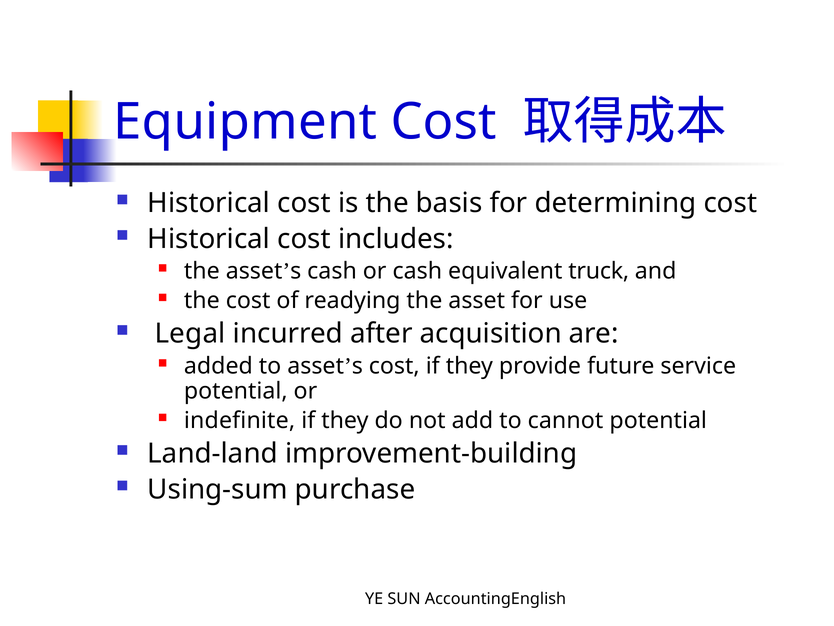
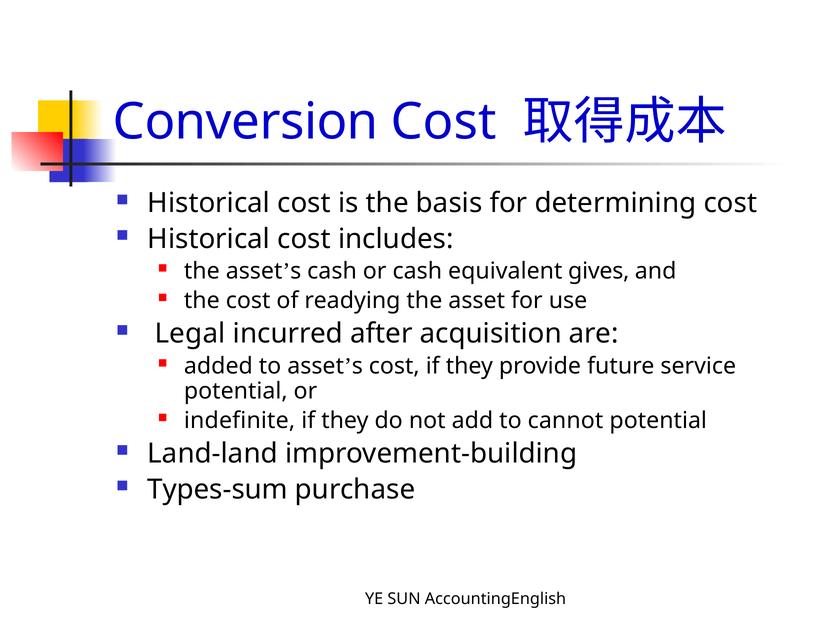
Equipment: Equipment -> Conversion (246, 122)
truck: truck -> gives (599, 271)
Using-sum: Using-sum -> Types-sum (218, 489)
